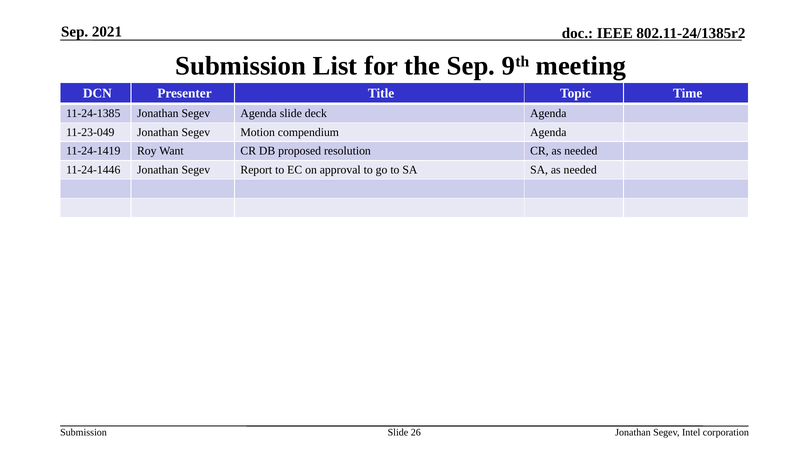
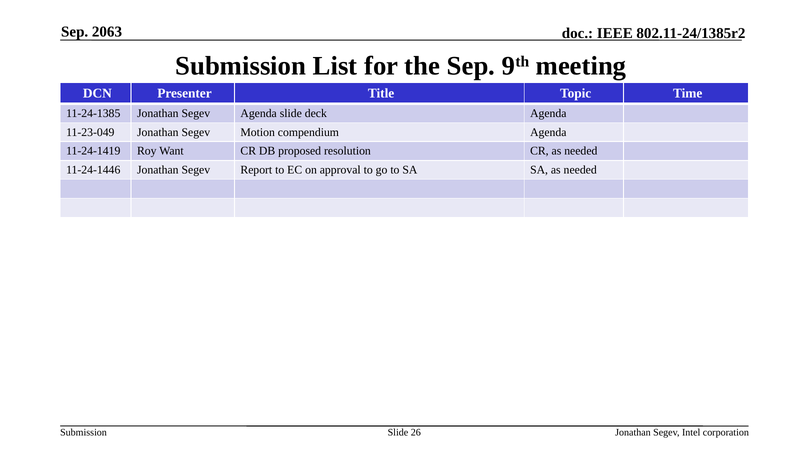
2021: 2021 -> 2063 (107, 32)
